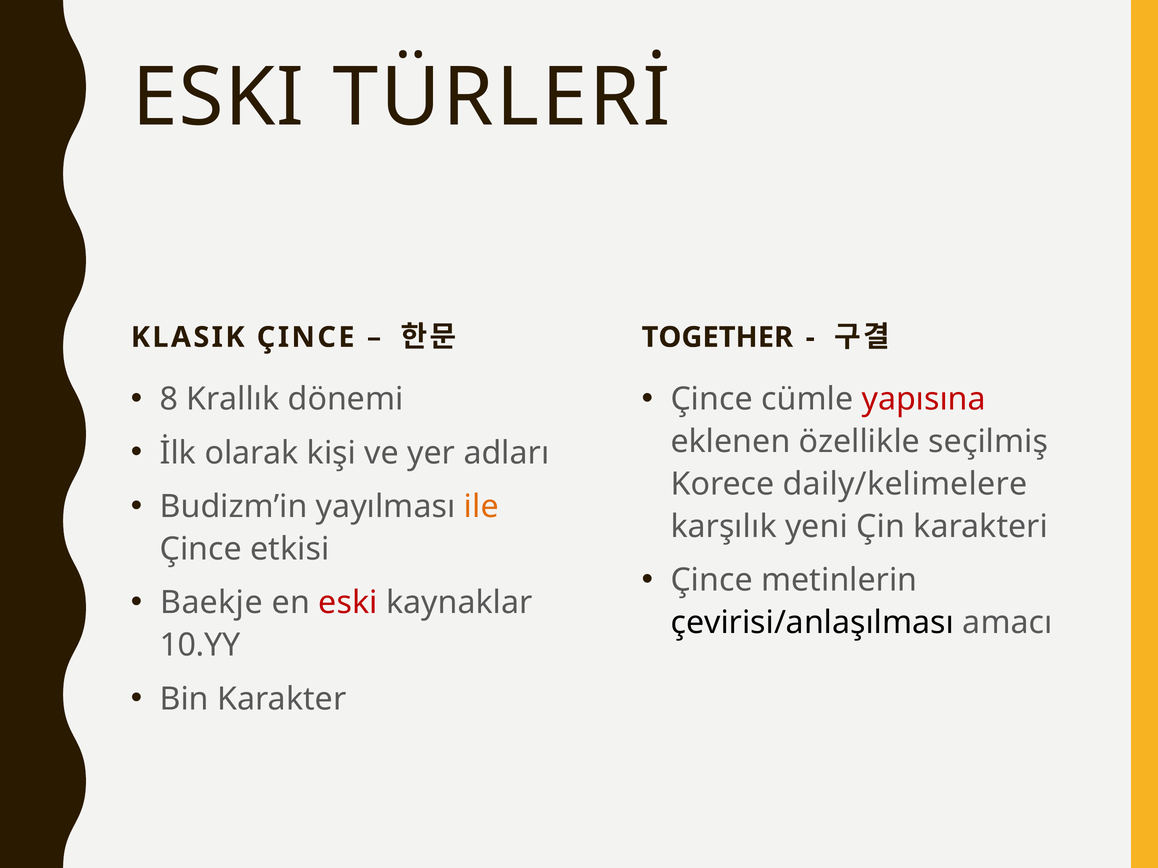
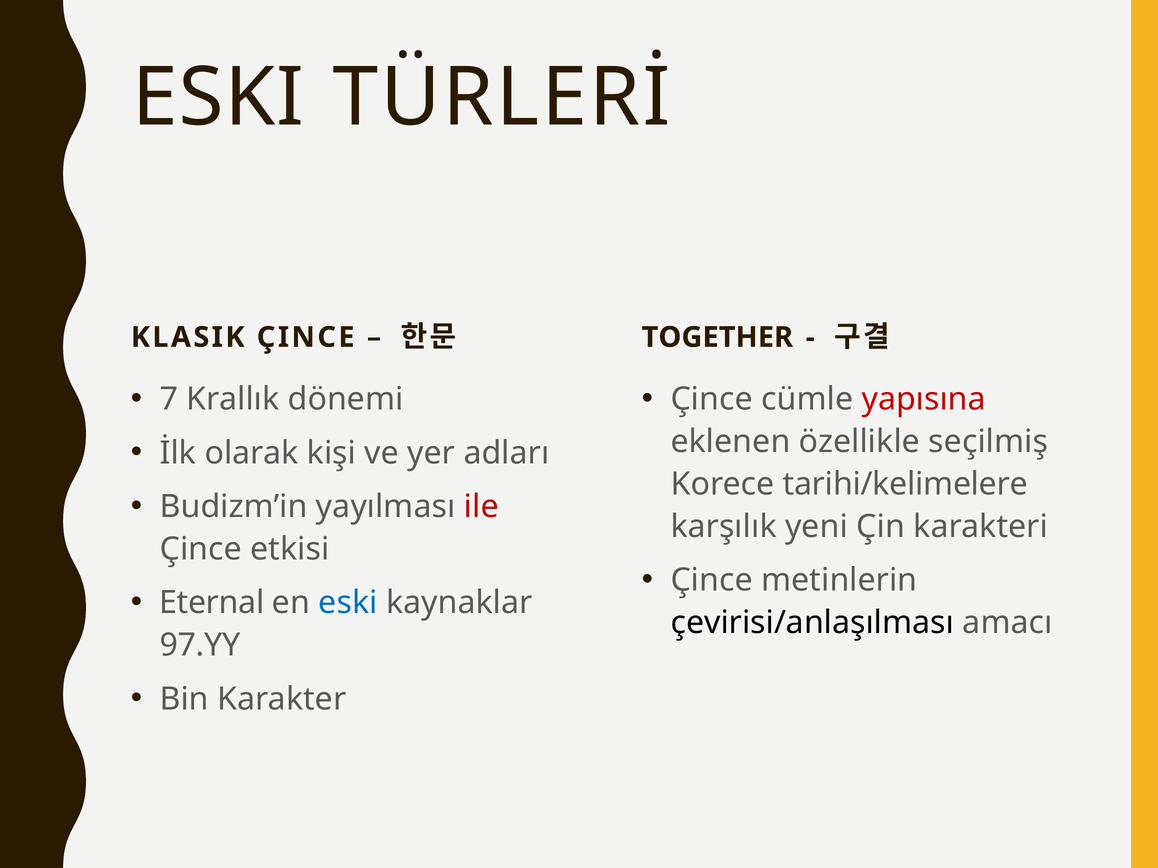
8: 8 -> 7 (169, 400)
daily/kelimelere: daily/kelimelere -> tarihi/kelimelere (905, 484)
ile colour: orange -> red (481, 507)
Baekje: Baekje -> Eternal (212, 603)
eski colour: red -> blue (348, 603)
10.YY: 10.YY -> 97.YY (200, 646)
